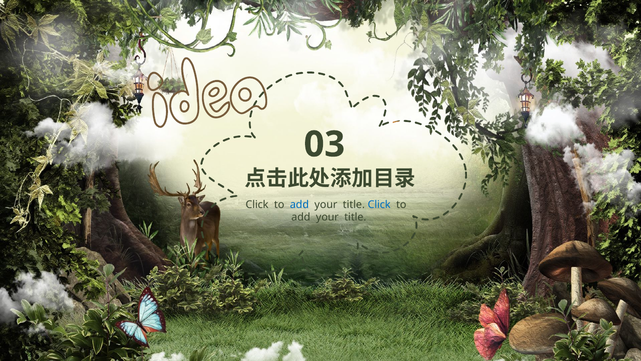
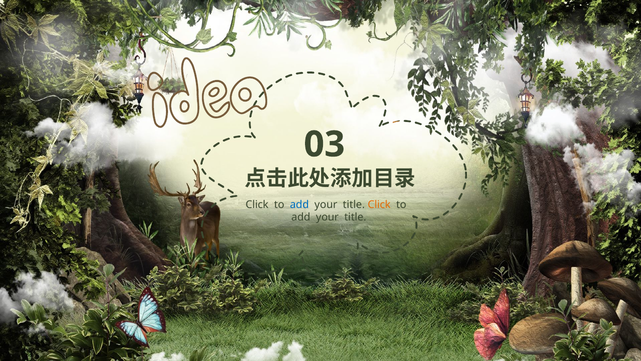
Click colour: blue -> orange (379, 204)
